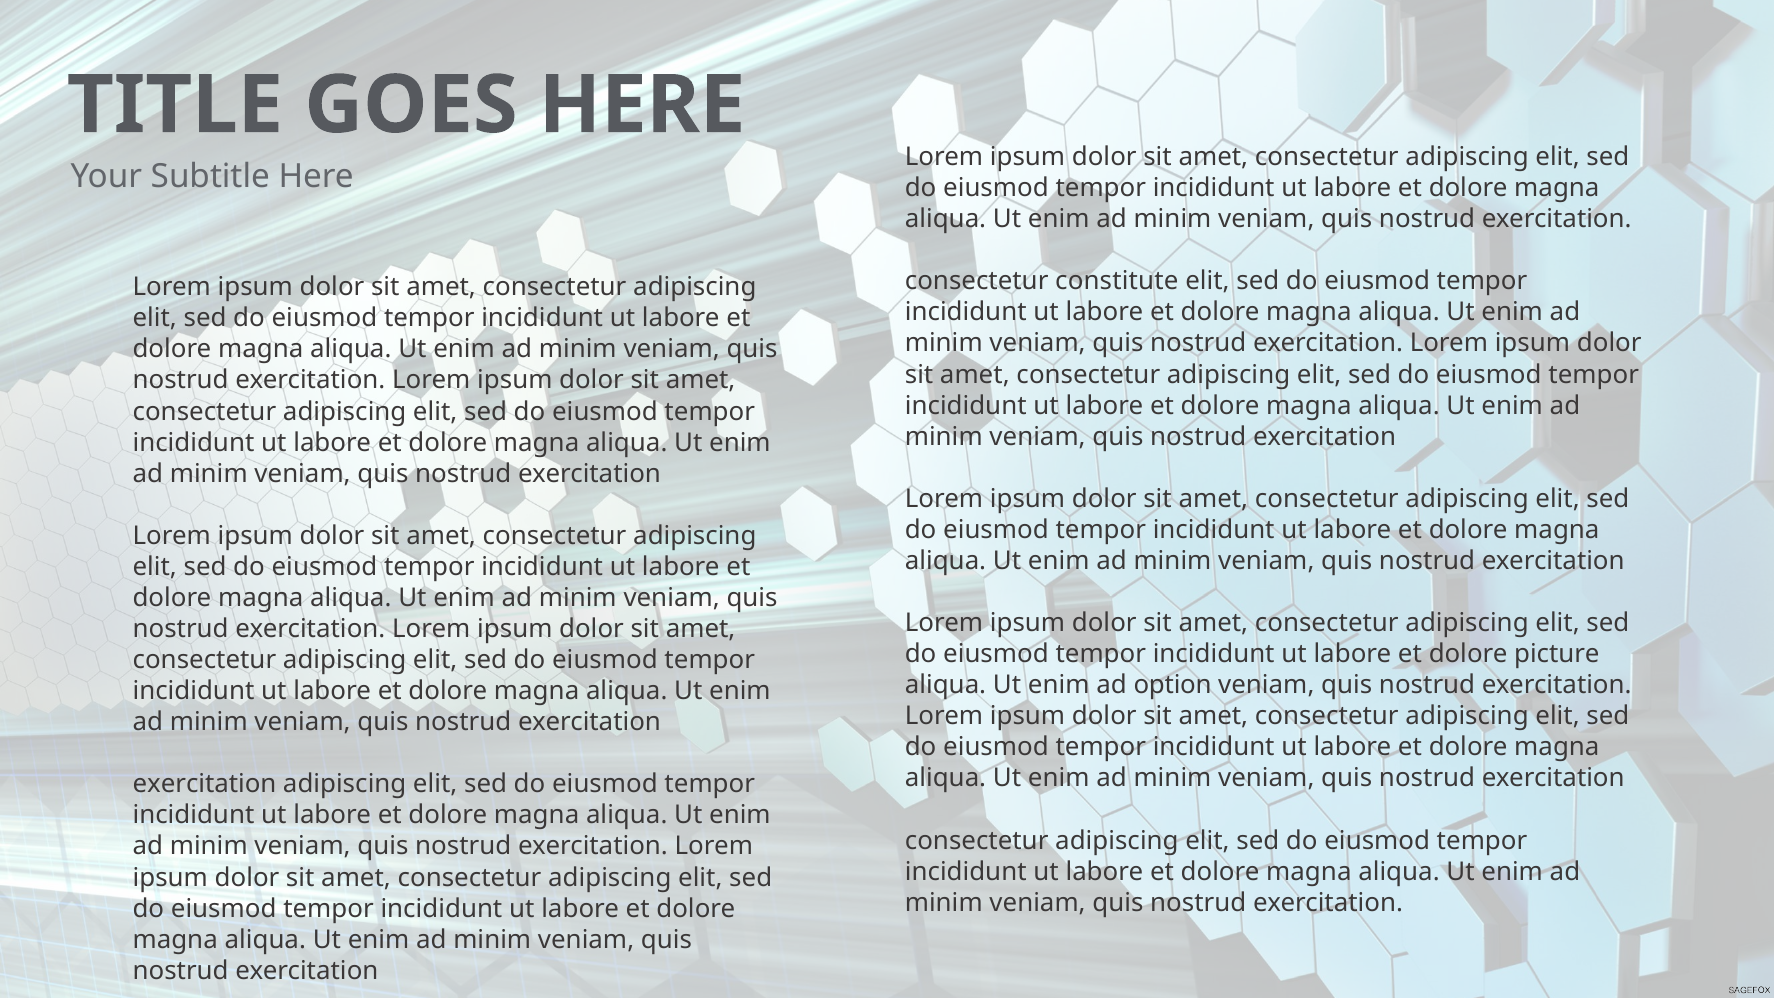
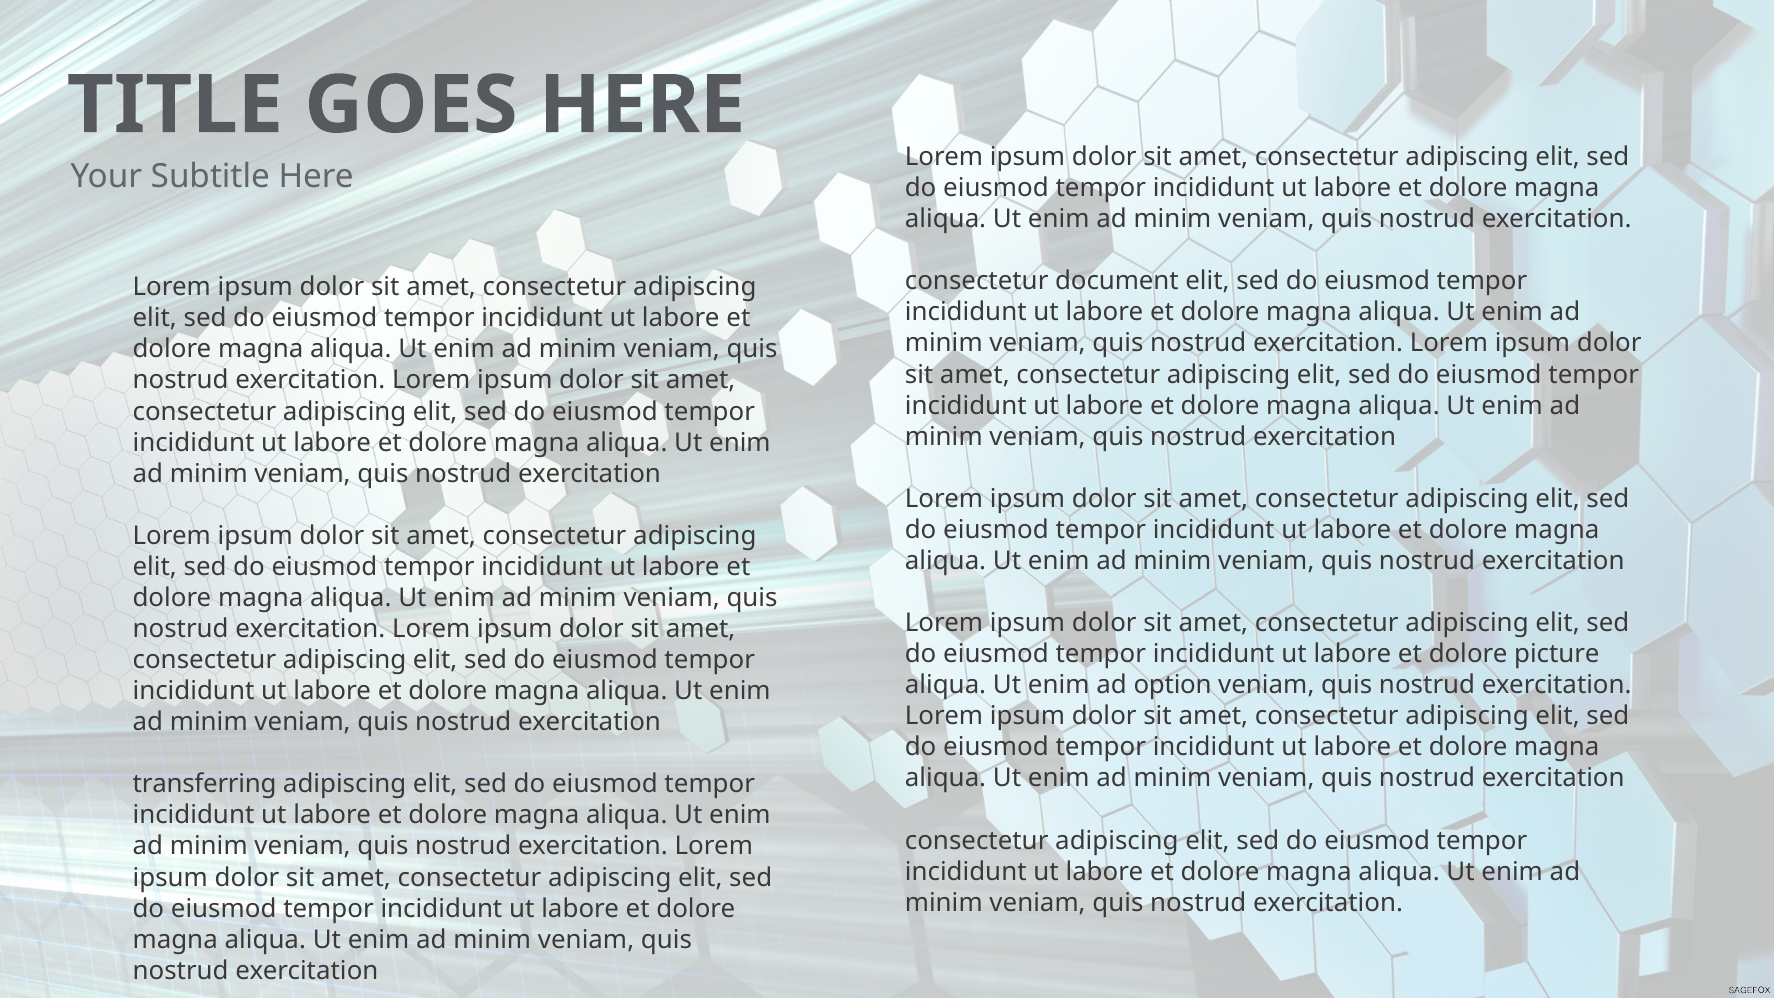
constitute: constitute -> document (1117, 281)
exercitation: exercitation -> transferring (205, 784)
